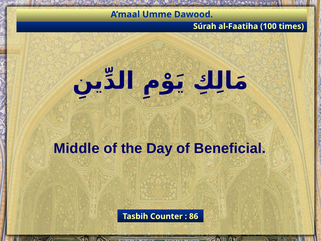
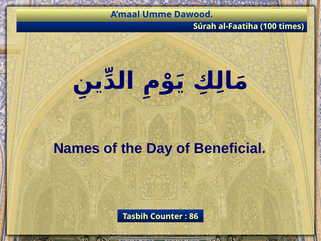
Middle: Middle -> Names (77, 148)
